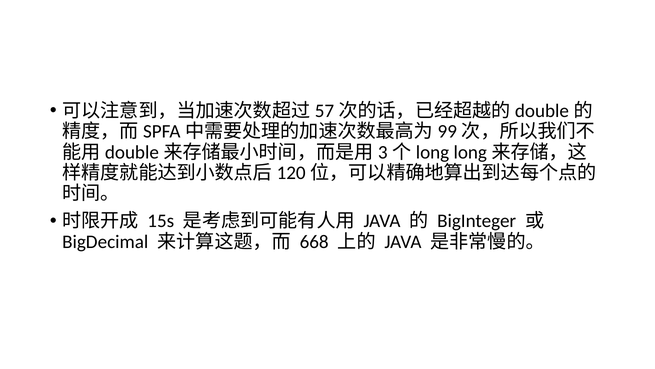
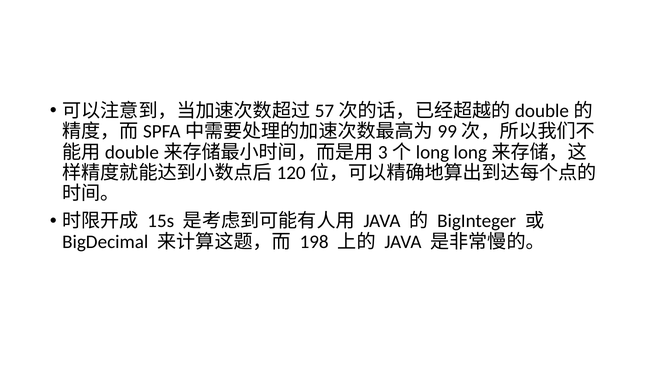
668: 668 -> 198 (314, 241)
